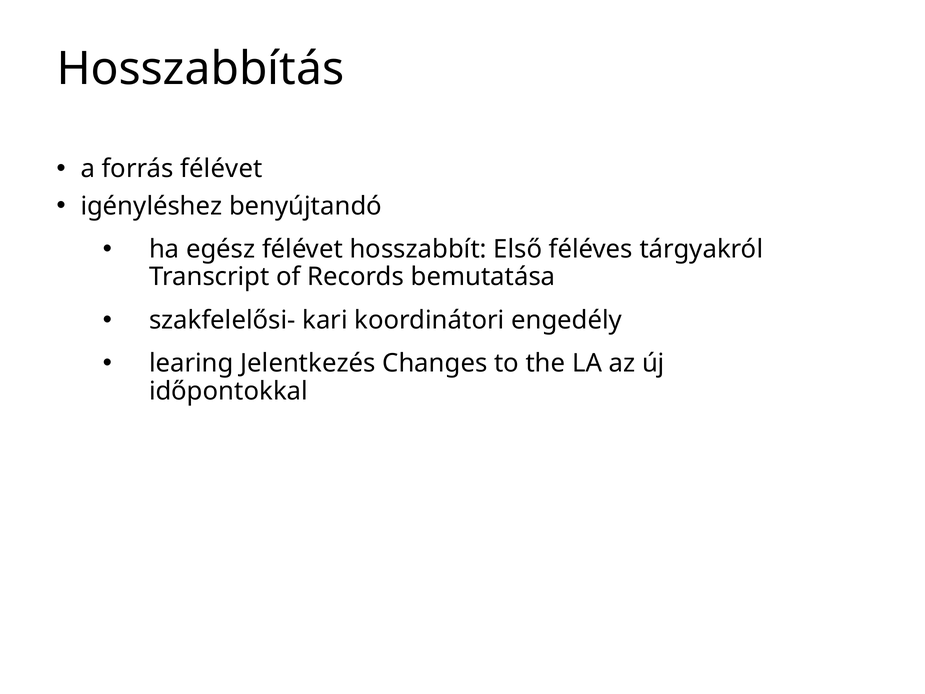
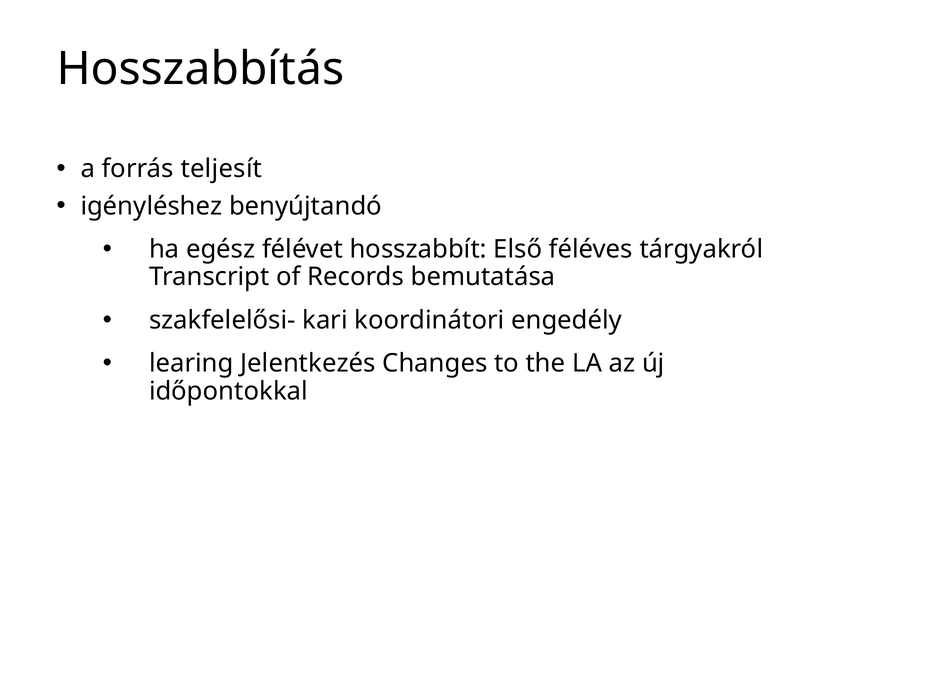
forrás félévet: félévet -> teljesít (221, 169)
